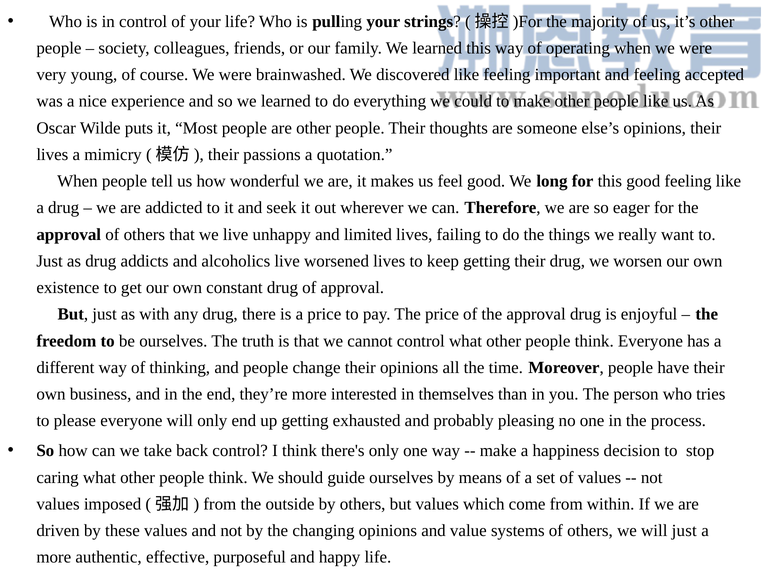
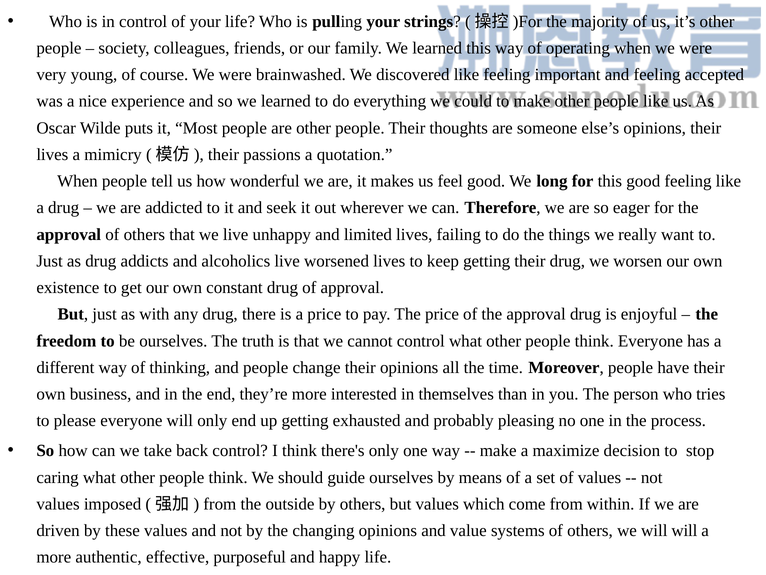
happiness: happiness -> maximize (566, 450)
will just: just -> will (684, 530)
